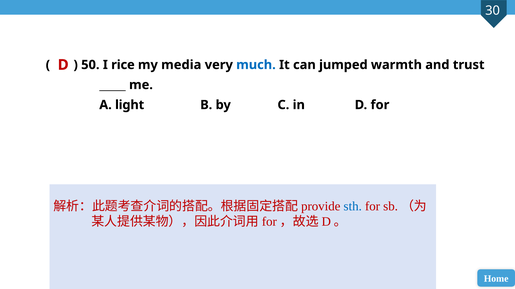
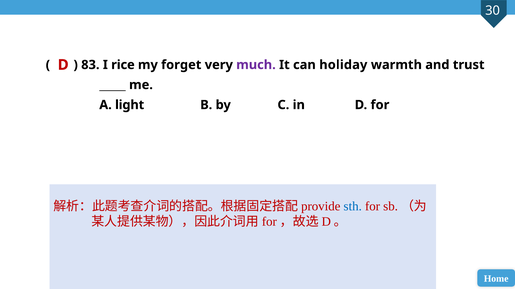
50: 50 -> 83 (90, 65)
media: media -> forget (181, 65)
much colour: blue -> purple (256, 65)
jumped: jumped -> holiday (343, 65)
